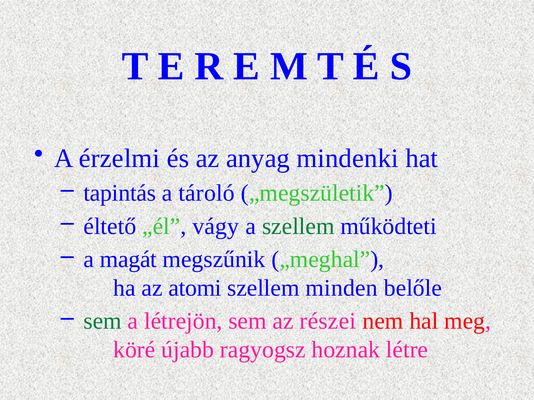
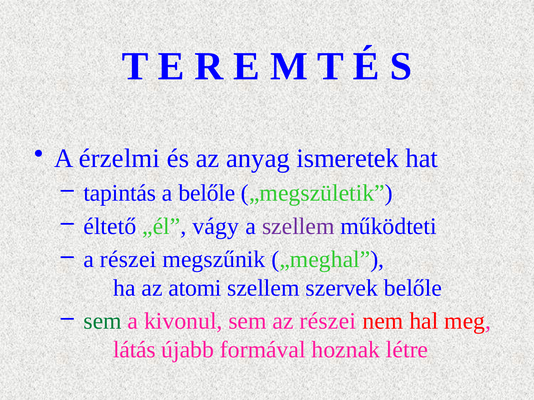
mindenki: mindenki -> ismeretek (348, 159)
a tároló: tároló -> belőle (207, 193)
szellem colour: green -> purple (298, 227)
a magát: magát -> részei (128, 260)
minden: minden -> szervek (342, 288)
létrejön: létrejön -> kivonul (183, 322)
köré: köré -> látás (134, 350)
ragyogsz: ragyogsz -> formával (263, 350)
